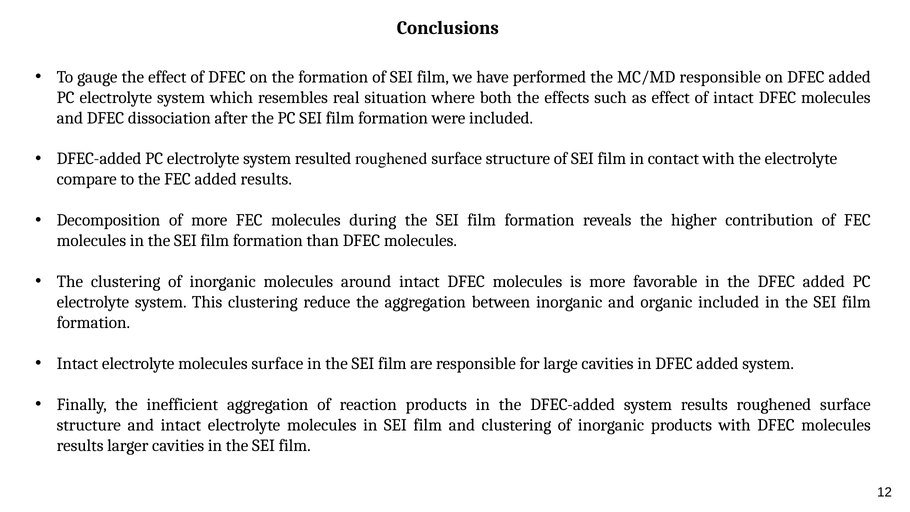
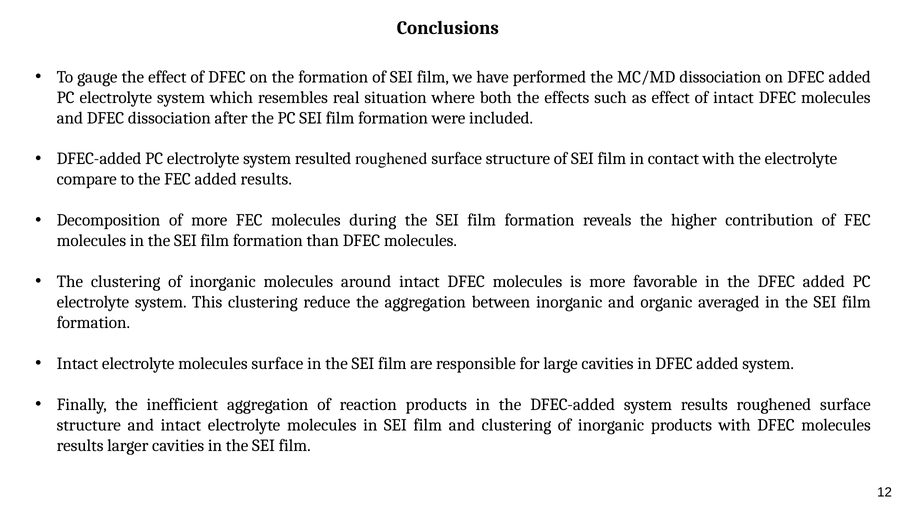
MC/MD responsible: responsible -> dissociation (720, 77)
organic included: included -> averaged (729, 302)
